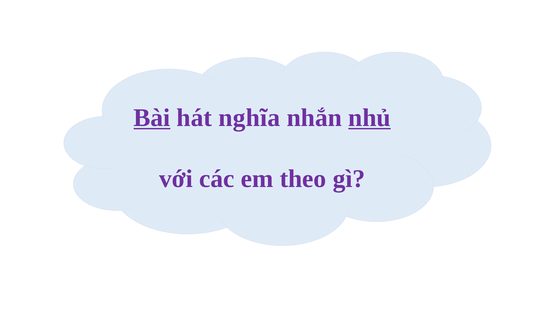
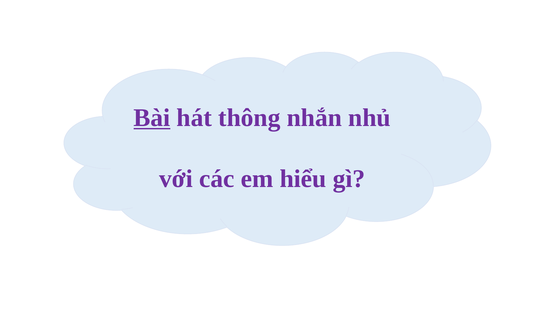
nghĩa: nghĩa -> thông (249, 118)
nhủ underline: present -> none (370, 118)
theo: theo -> hiểu (303, 179)
